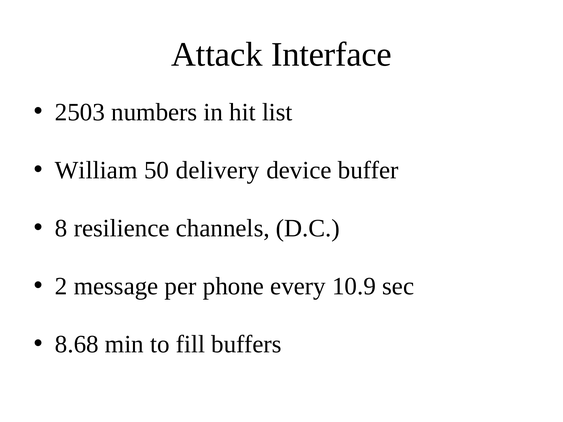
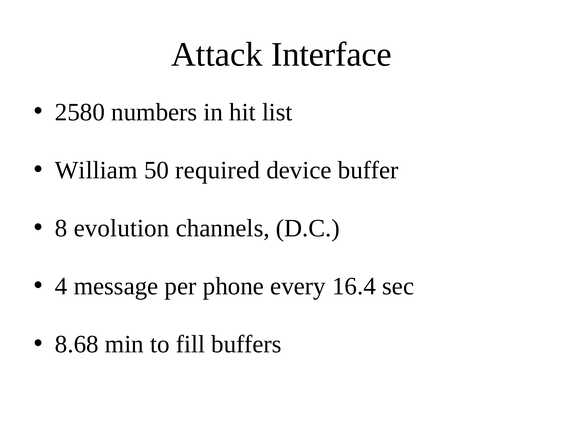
2503: 2503 -> 2580 (80, 112)
delivery: delivery -> required (218, 170)
resilience: resilience -> evolution (122, 228)
2: 2 -> 4 (61, 287)
10.9: 10.9 -> 16.4 (354, 287)
